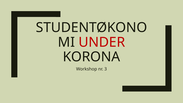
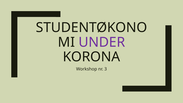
UNDER colour: red -> purple (102, 42)
